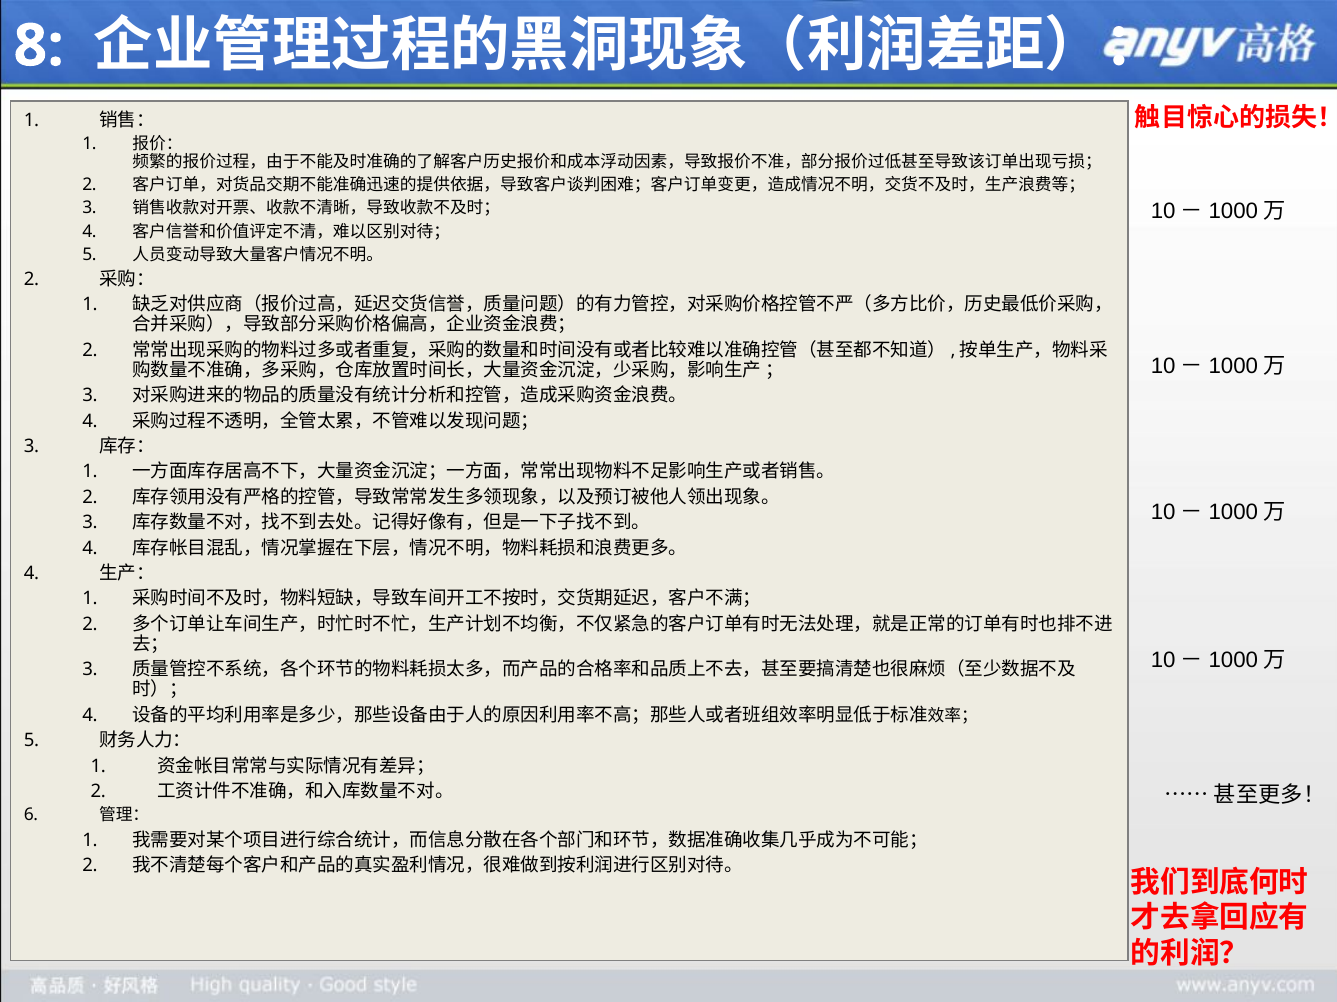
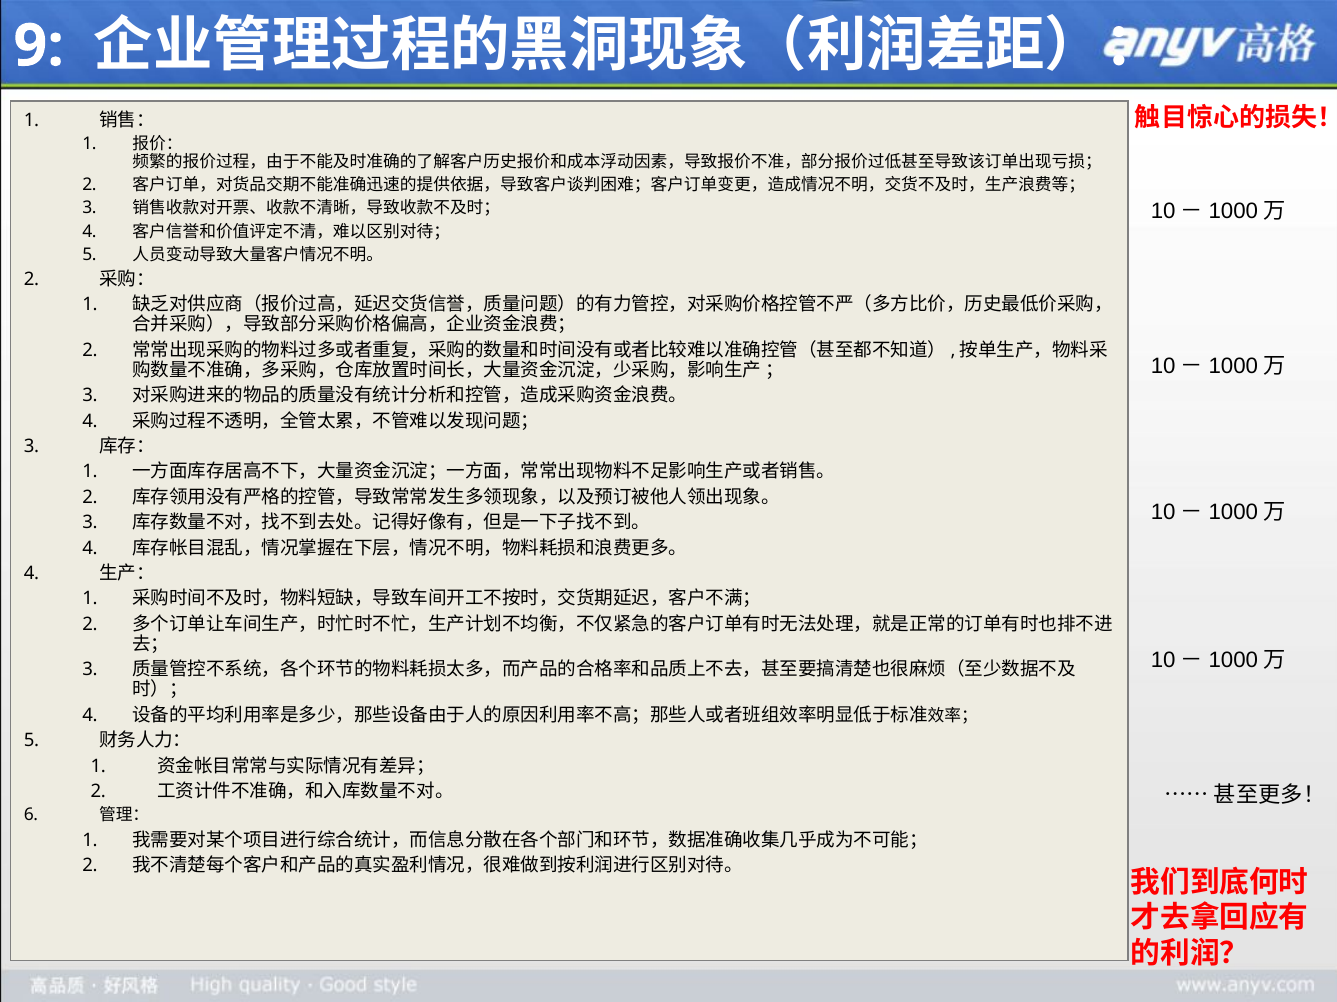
8: 8 -> 9 (39, 46)
